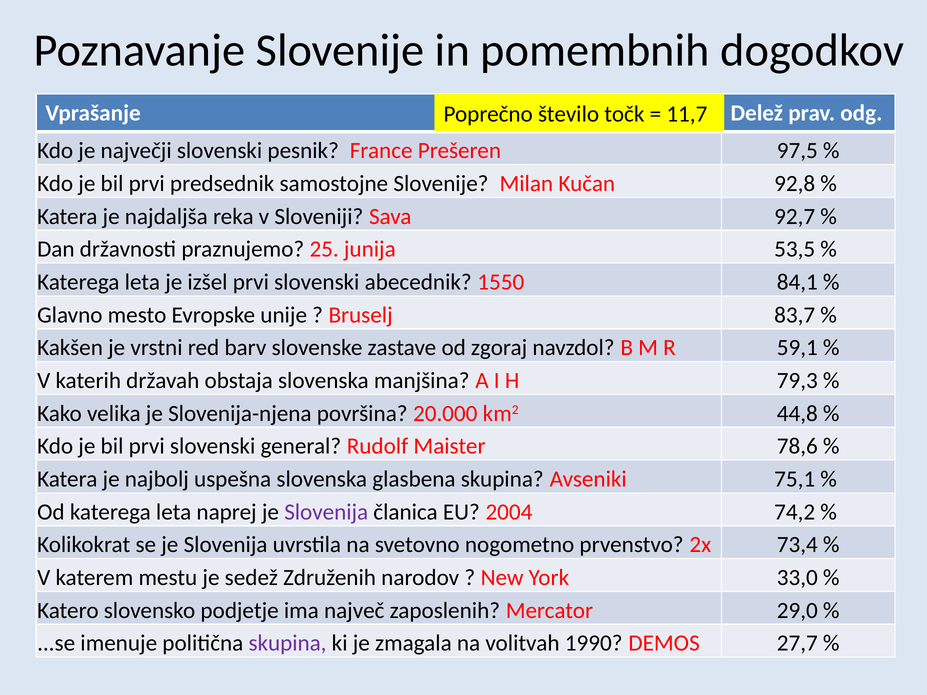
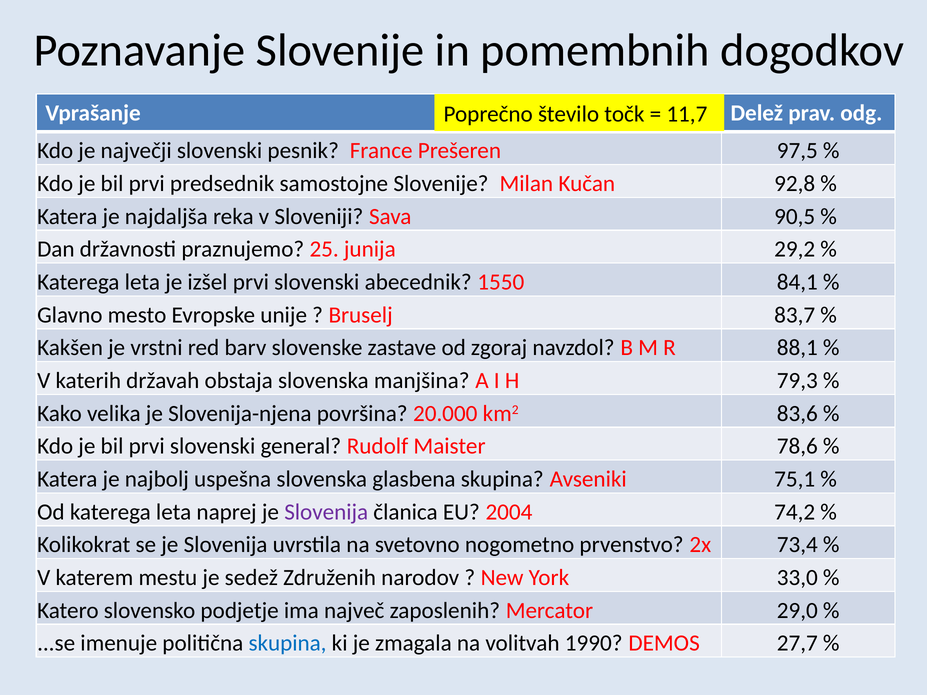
92,7: 92,7 -> 90,5 (795, 216)
53,5: 53,5 -> 29,2 (795, 249)
59,1: 59,1 -> 88,1 (797, 348)
44,8: 44,8 -> 83,6 (797, 414)
skupina colour: purple -> blue (288, 643)
